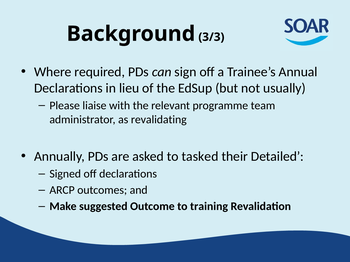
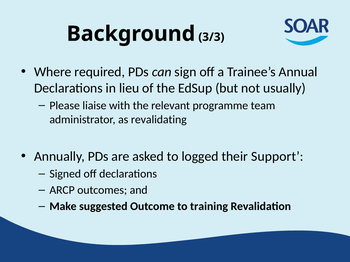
tasked: tasked -> logged (200, 157)
Detailed: Detailed -> Support (277, 157)
